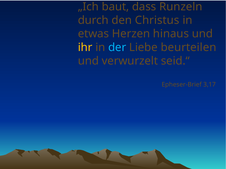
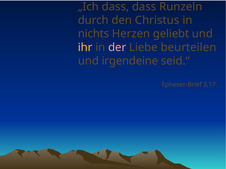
„Ich baut: baut -> dass (115, 7)
etwas: etwas -> nichts (94, 34)
hinaus: hinaus -> geliebt (171, 34)
der colour: light blue -> pink (117, 47)
verwurzelt: verwurzelt -> irgendeine (130, 61)
